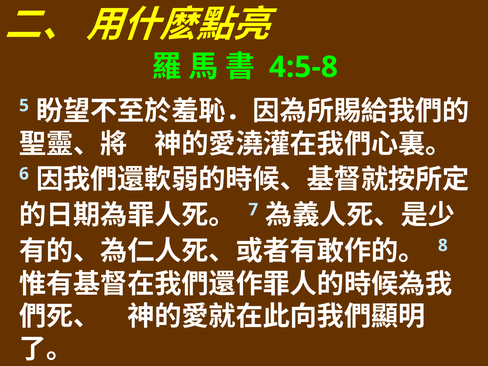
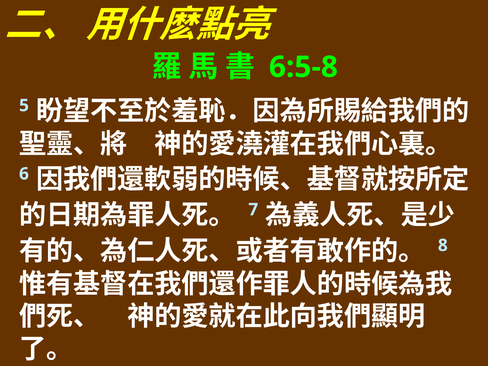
4:5-8: 4:5-8 -> 6:5-8 (303, 67)
